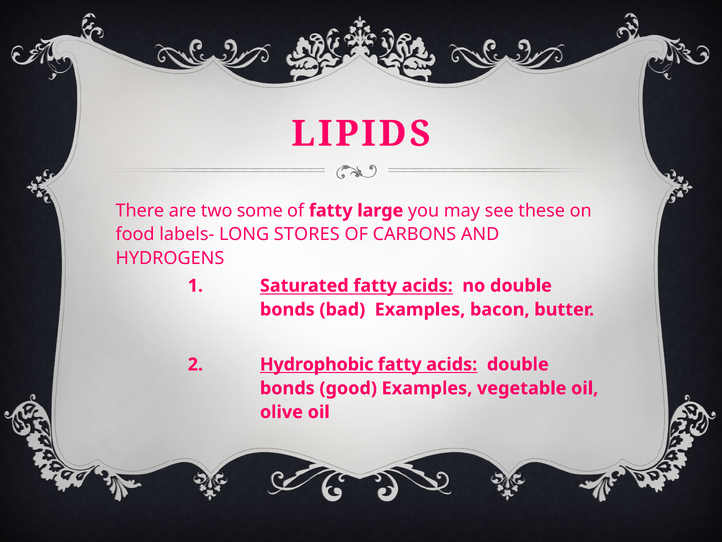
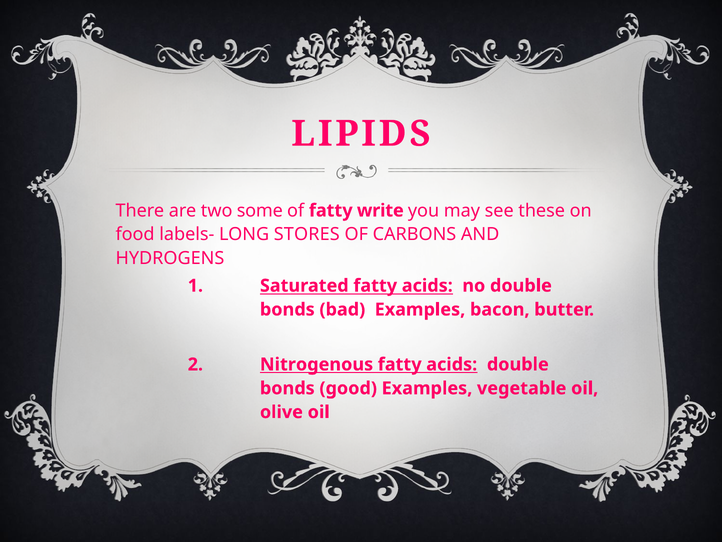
large: large -> write (380, 210)
Hydrophobic: Hydrophobic -> Nitrogenous (317, 364)
